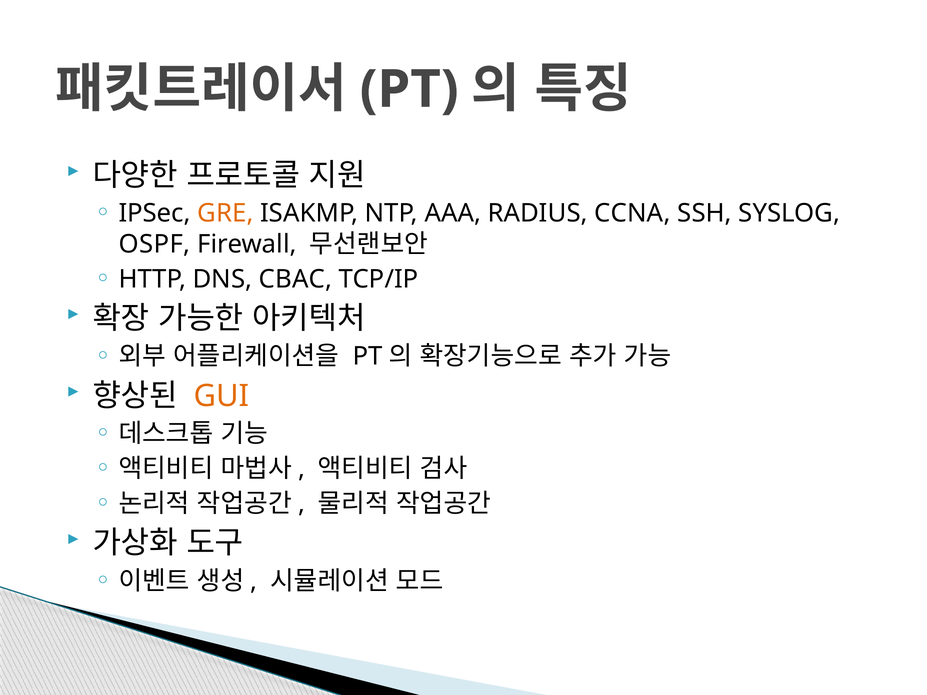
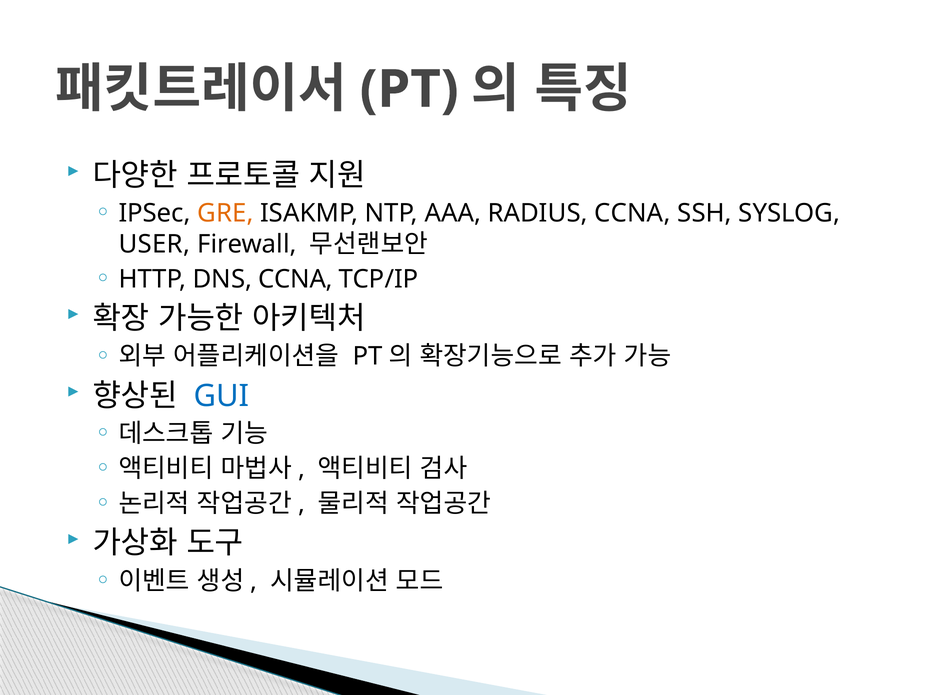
OSPF: OSPF -> USER (154, 244)
DNS CBAC: CBAC -> CCNA (296, 279)
GUI colour: orange -> blue (222, 396)
